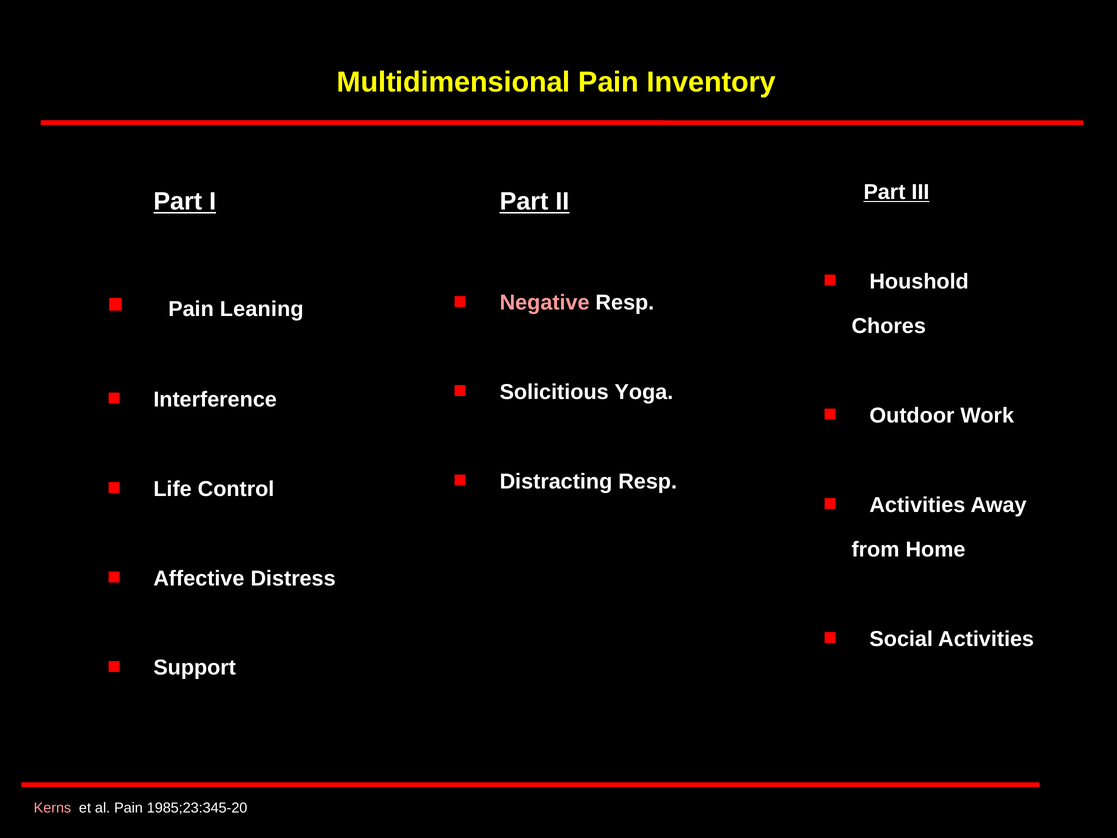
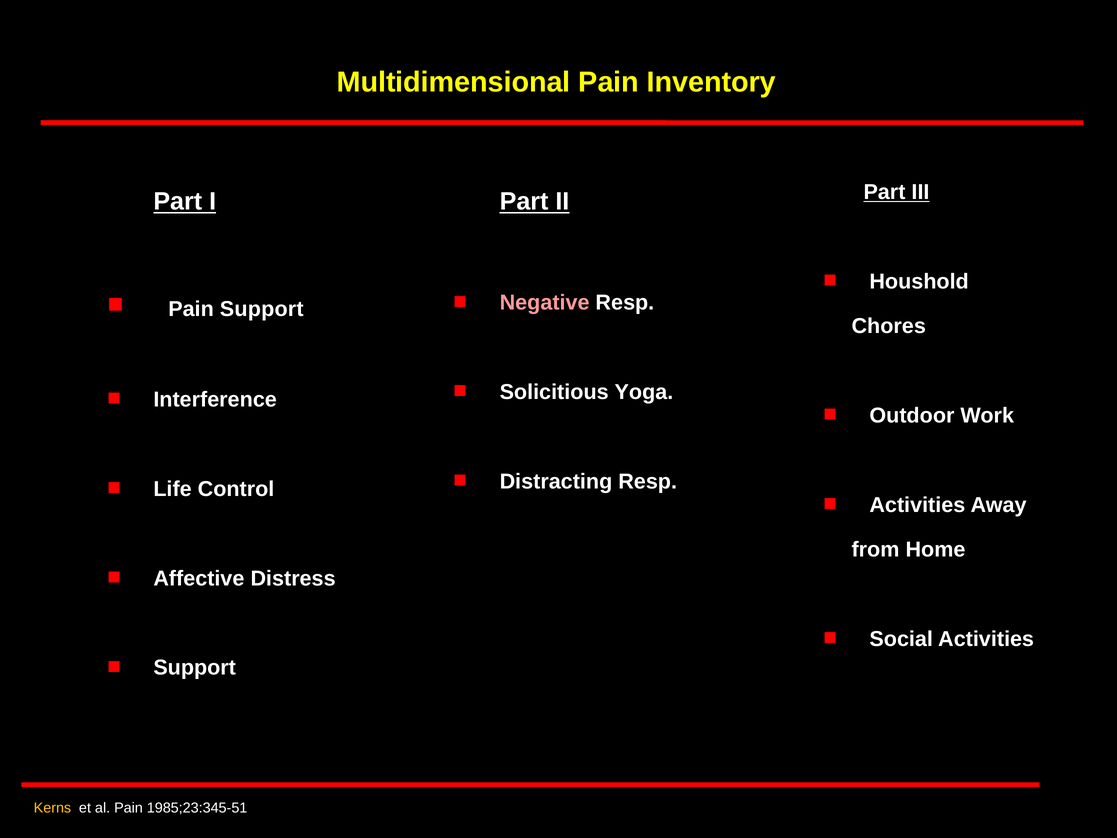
Pain Leaning: Leaning -> Support (262, 309)
Kerns colour: pink -> yellow (52, 808)
1985;23:345‑20: 1985;23:345‑20 -> 1985;23:345‑51 (197, 808)
